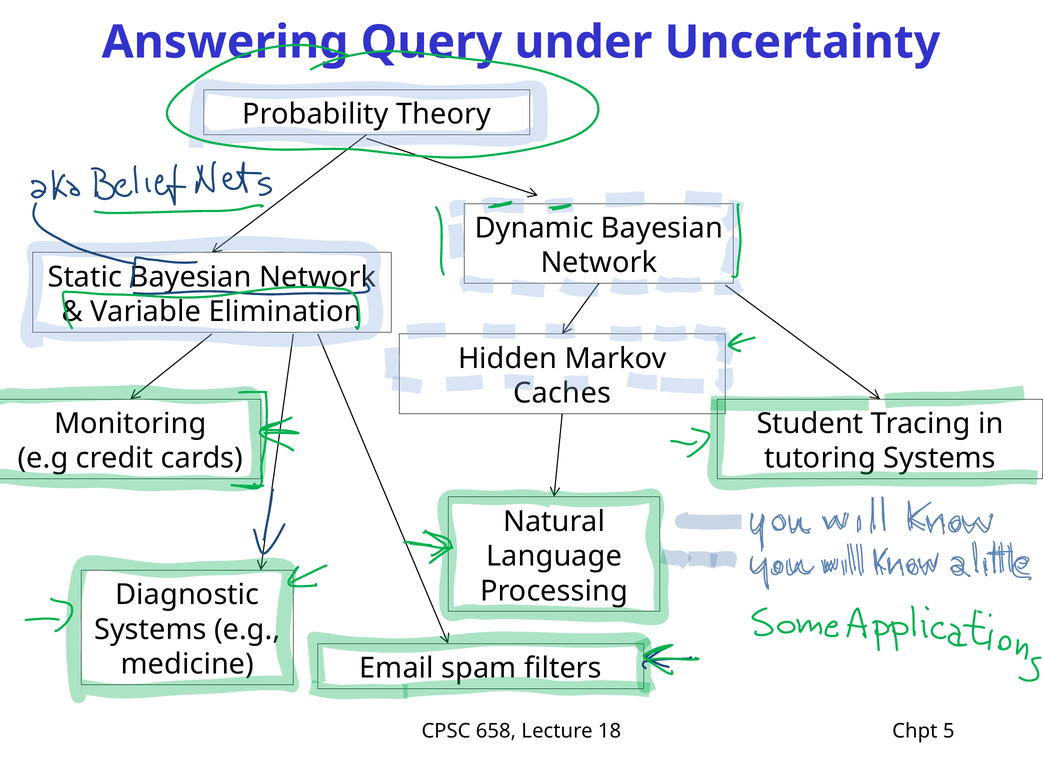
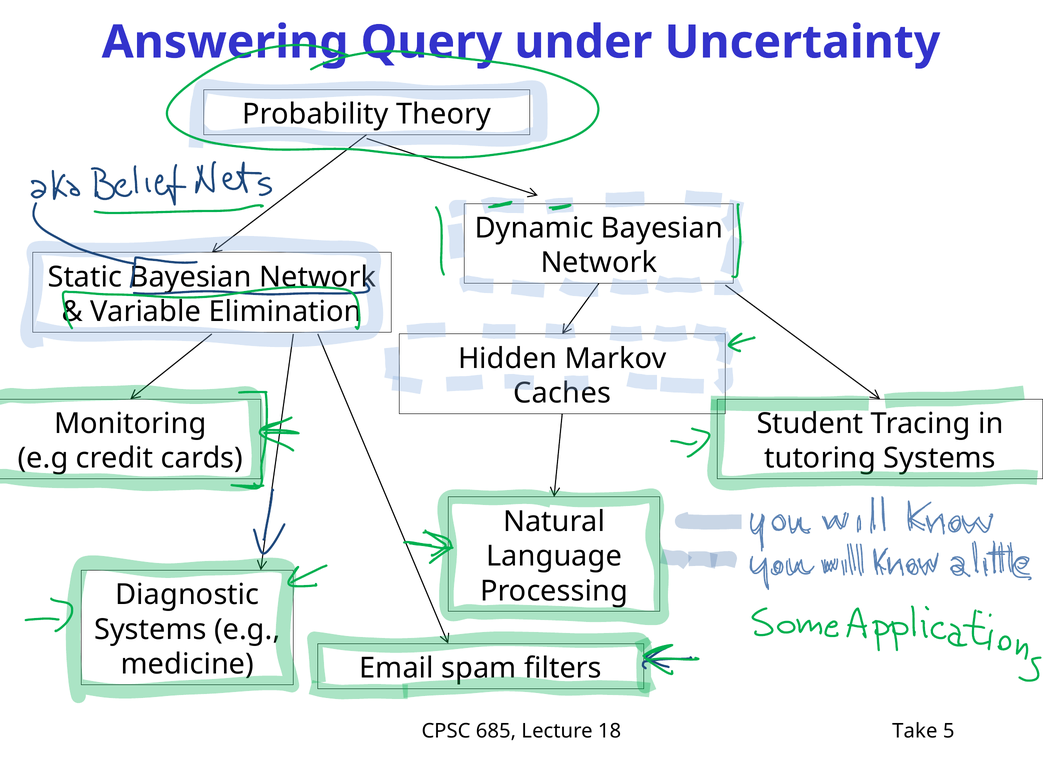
658: 658 -> 685 (496, 732)
Chpt: Chpt -> Take (915, 732)
